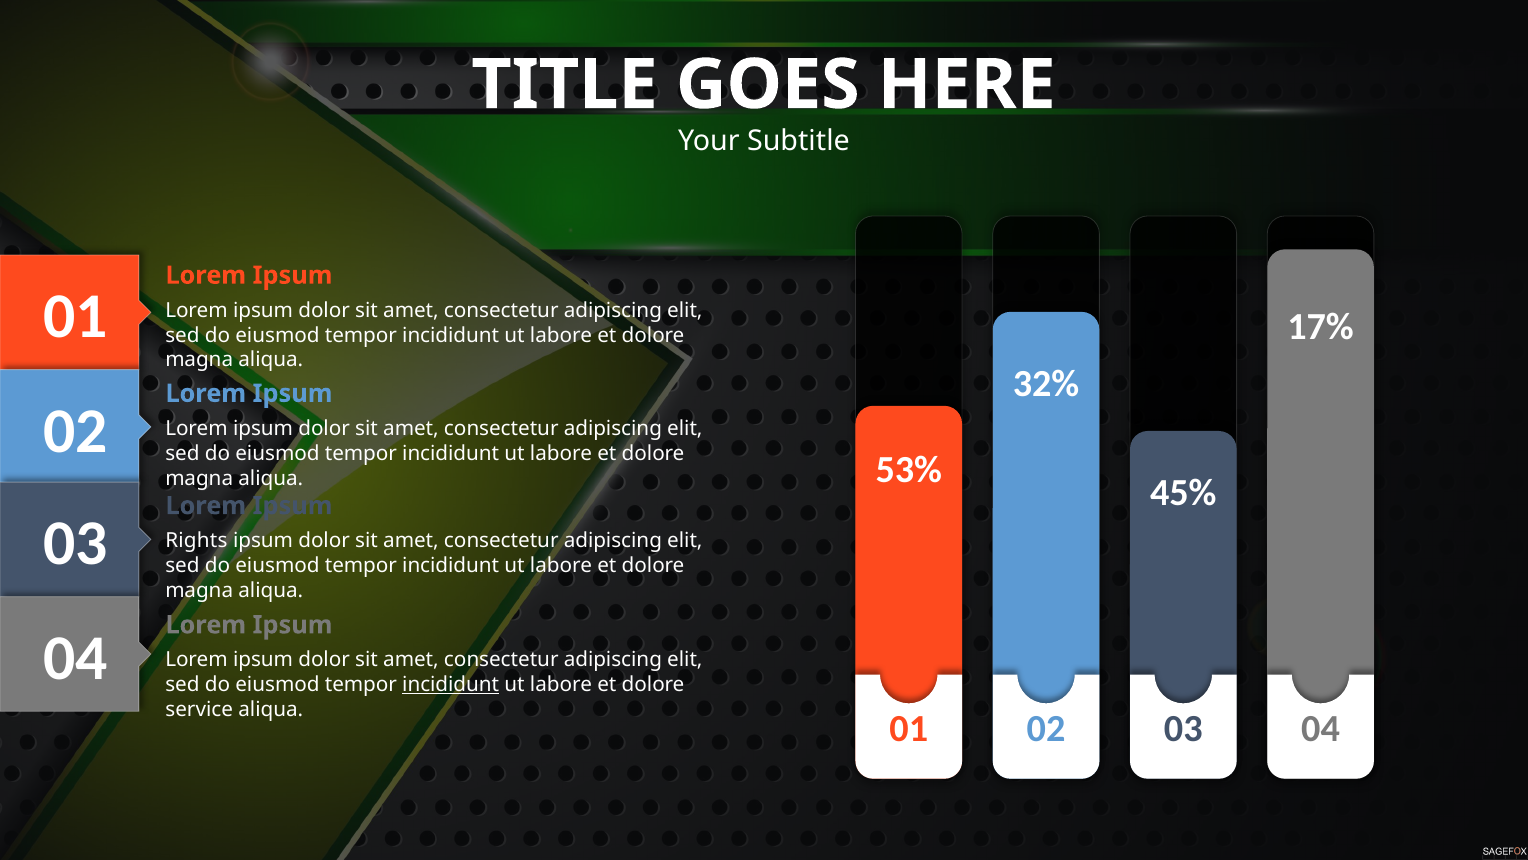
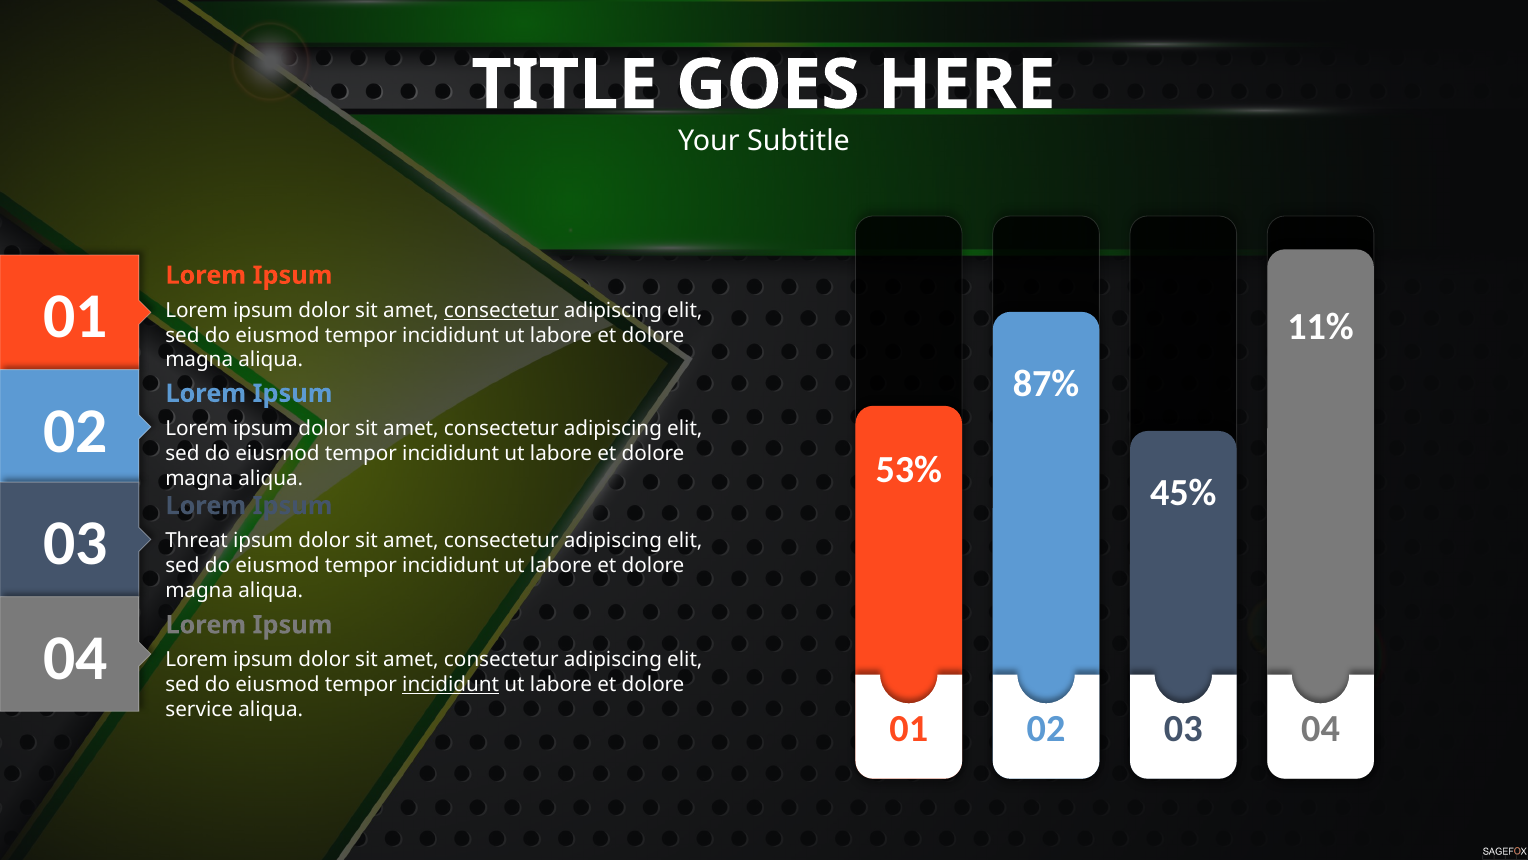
consectetur underline: none -> present (501, 310)
17%: 17% -> 11% (1321, 327)
32%: 32% -> 87% (1046, 384)
Rights: Rights -> Threat (197, 540)
